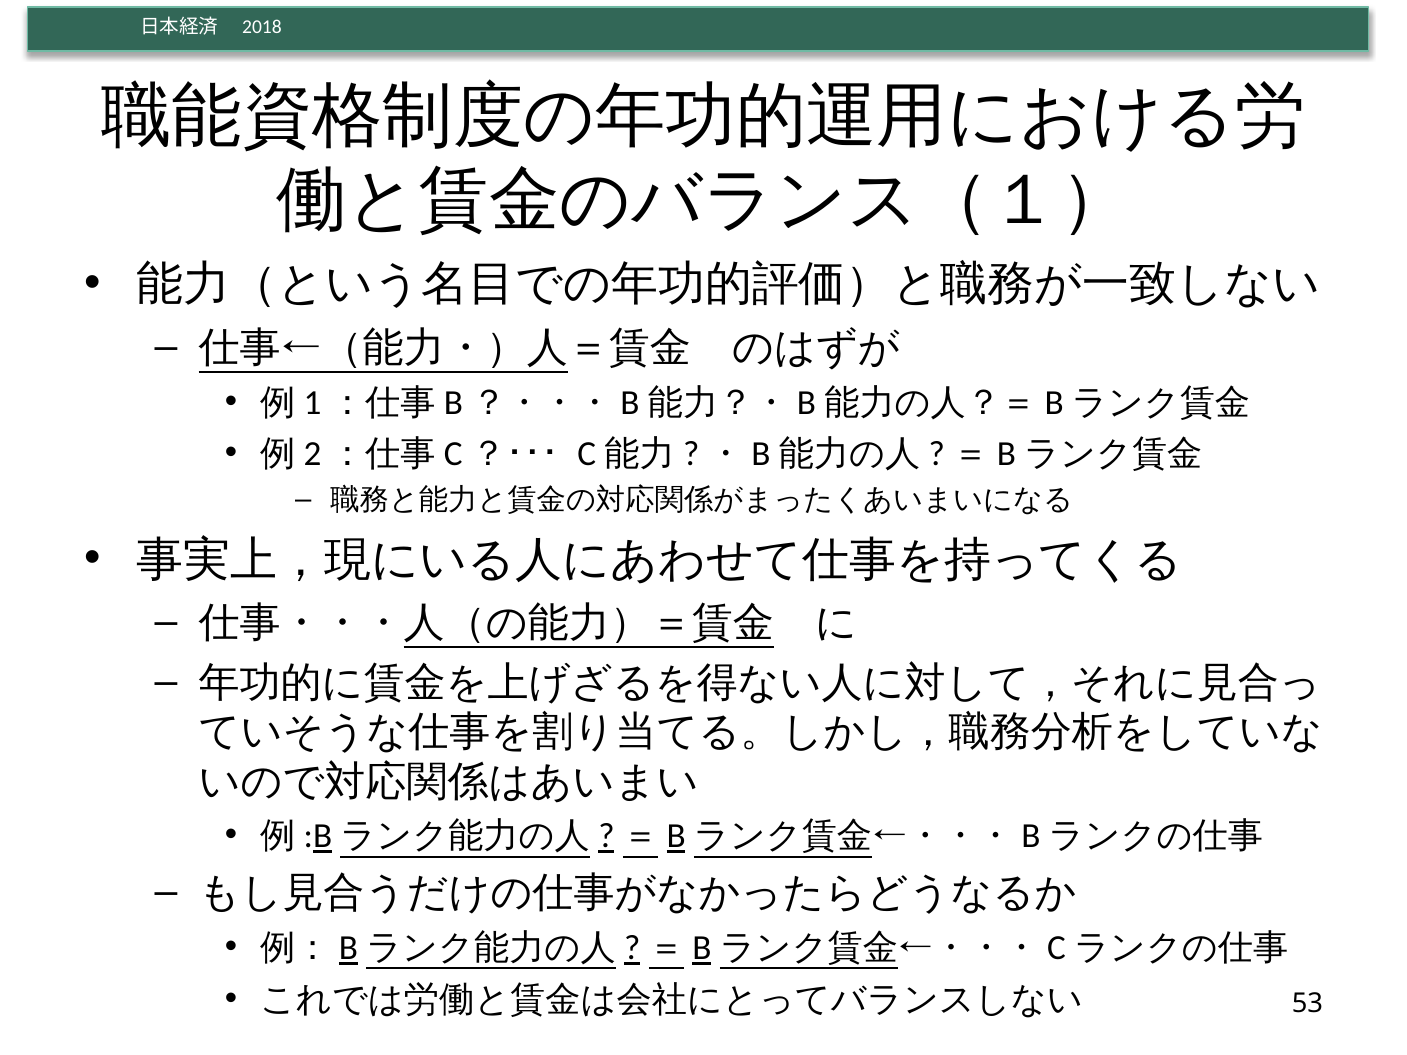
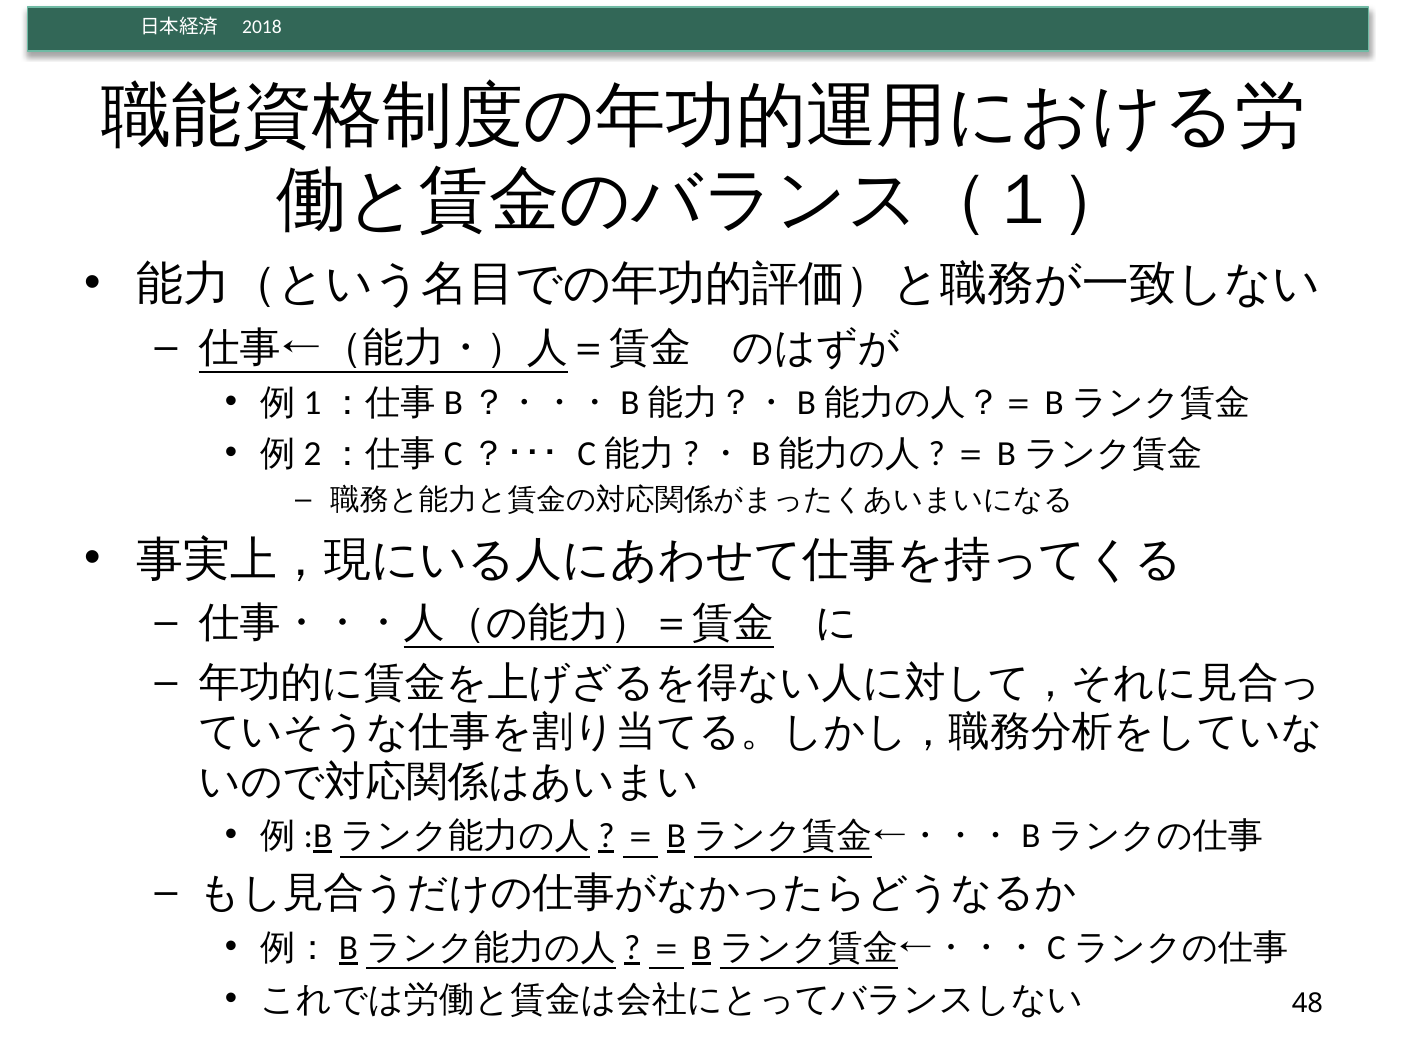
53: 53 -> 48 (1307, 1003)
